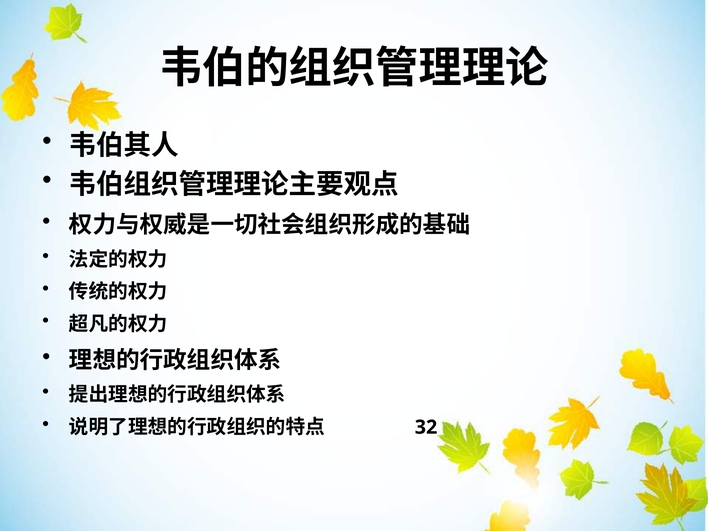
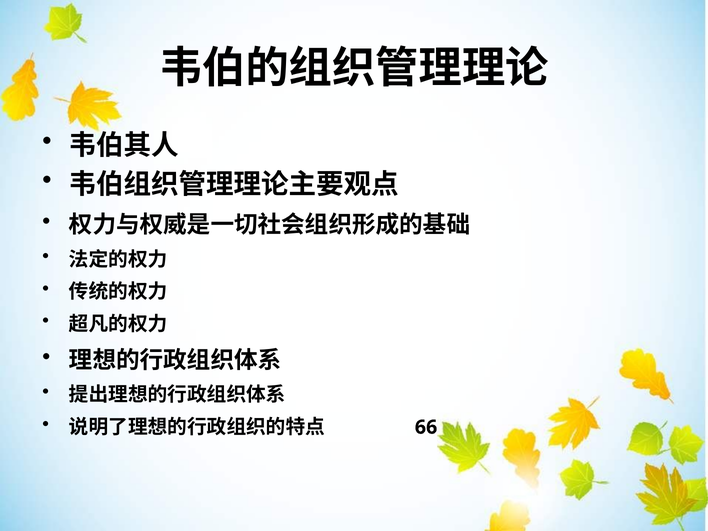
32: 32 -> 66 (426, 427)
